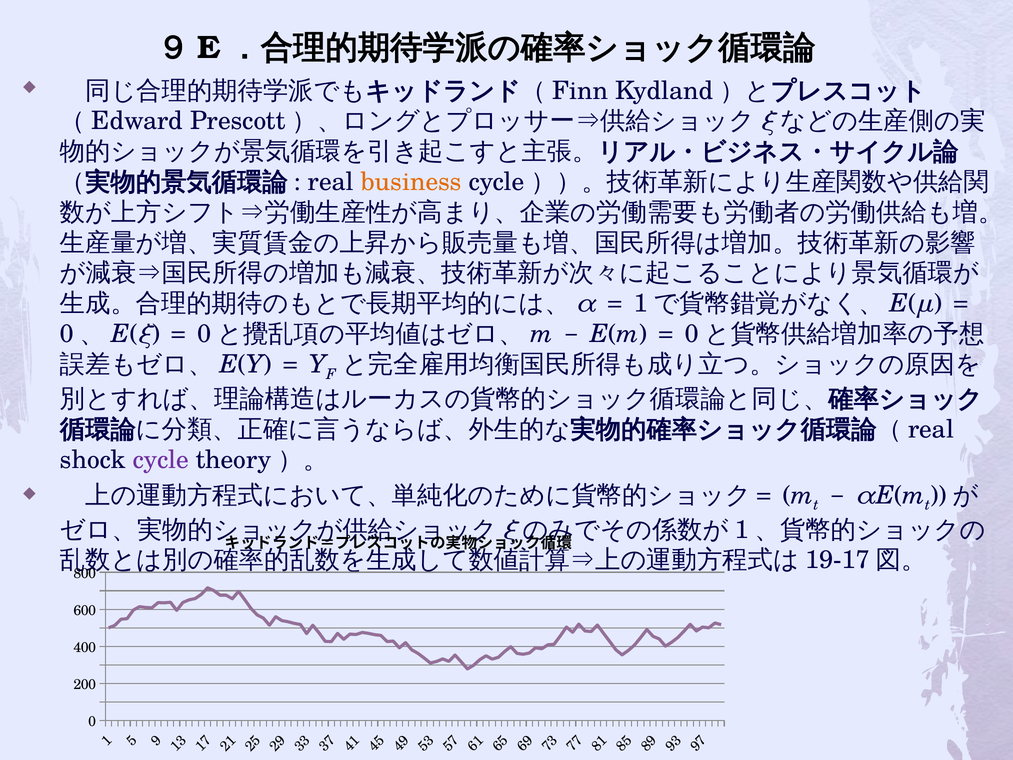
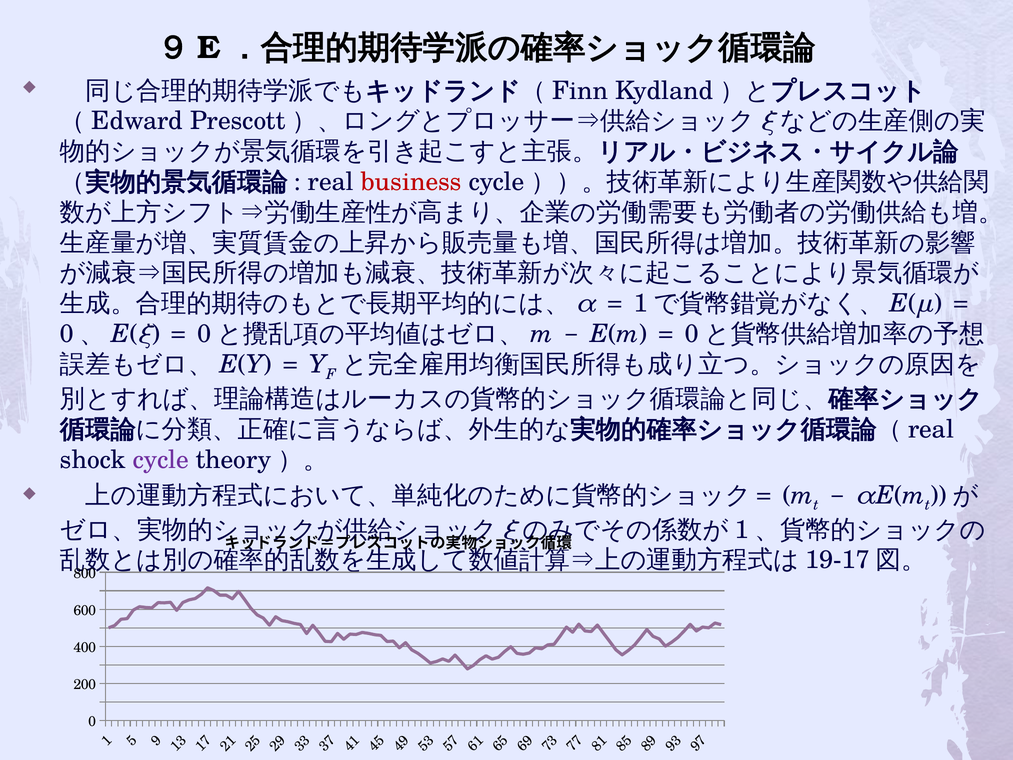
business colour: orange -> red (411, 182)
